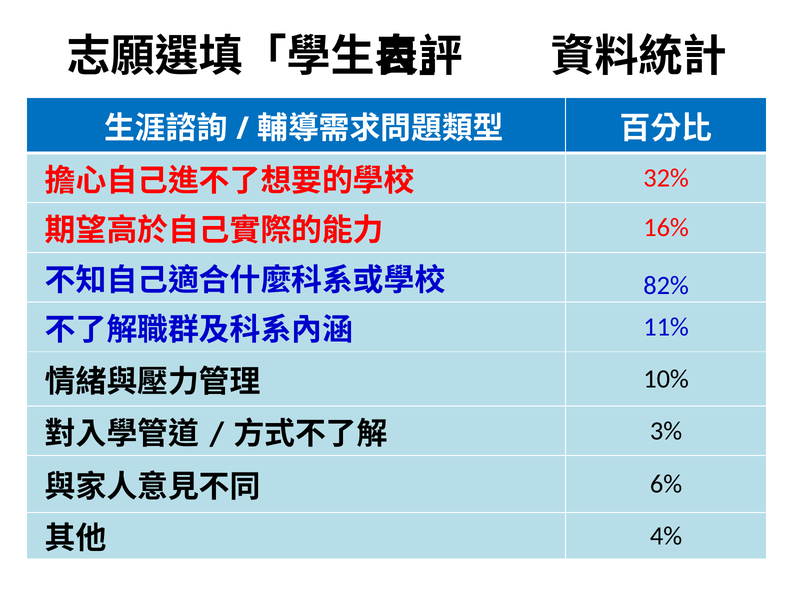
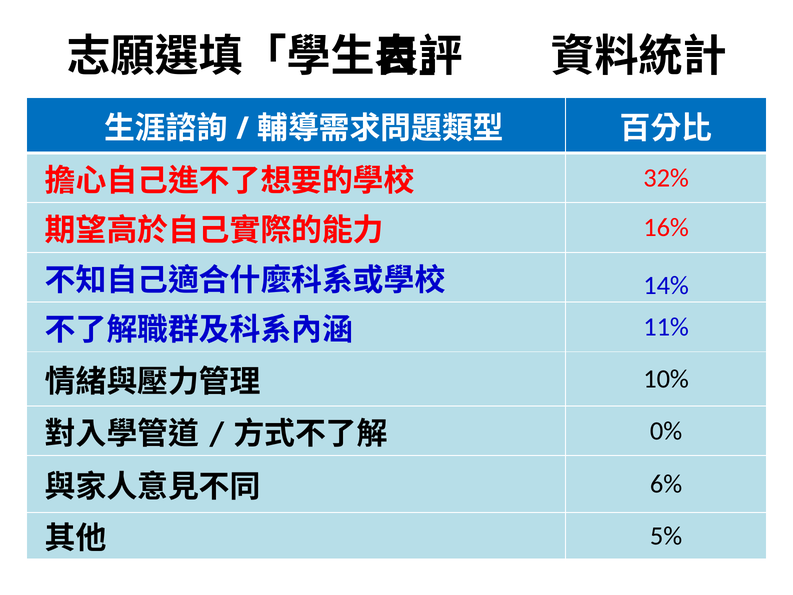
82%: 82% -> 14% (666, 285)
3%: 3% -> 0% (666, 431)
4%: 4% -> 5% (666, 536)
